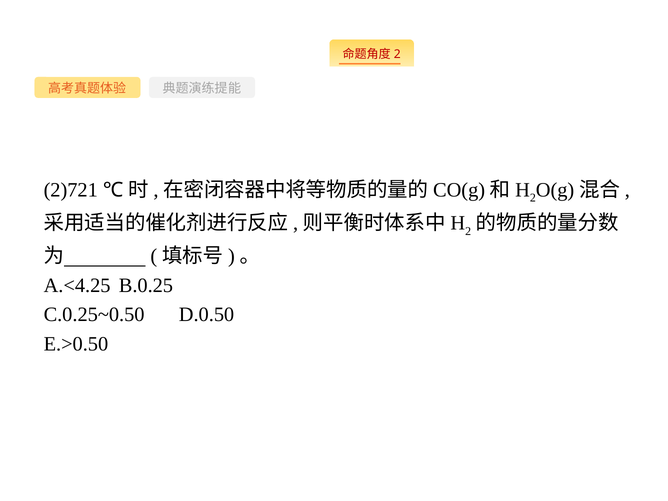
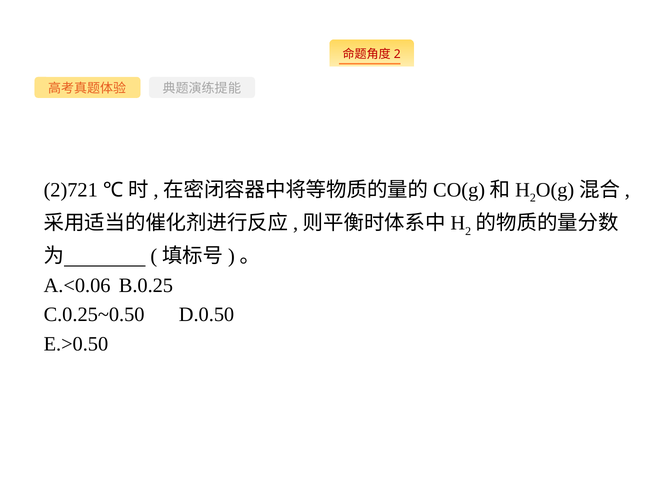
A.<4.25: A.<4.25 -> A.<0.06 (77, 285)
